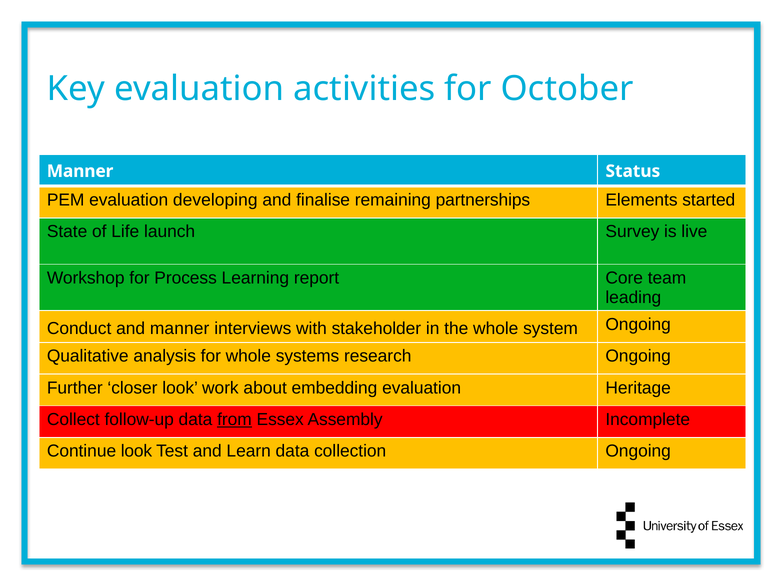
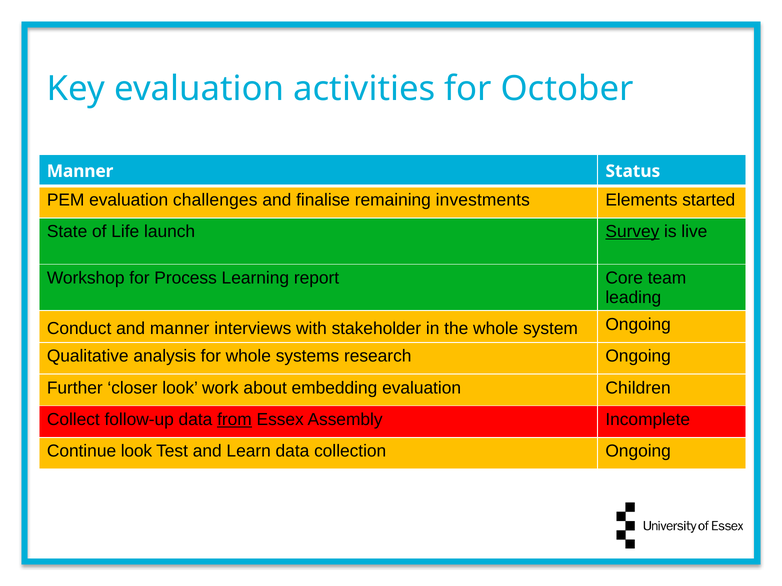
developing: developing -> challenges (215, 200)
partnerships: partnerships -> investments (483, 200)
Survey underline: none -> present (632, 232)
Heritage: Heritage -> Children (638, 388)
